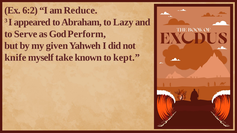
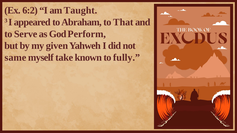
Reduce: Reduce -> Taught (80, 10)
Lazy: Lazy -> That (123, 22)
knife: knife -> same (15, 58)
kept: kept -> fully (127, 58)
